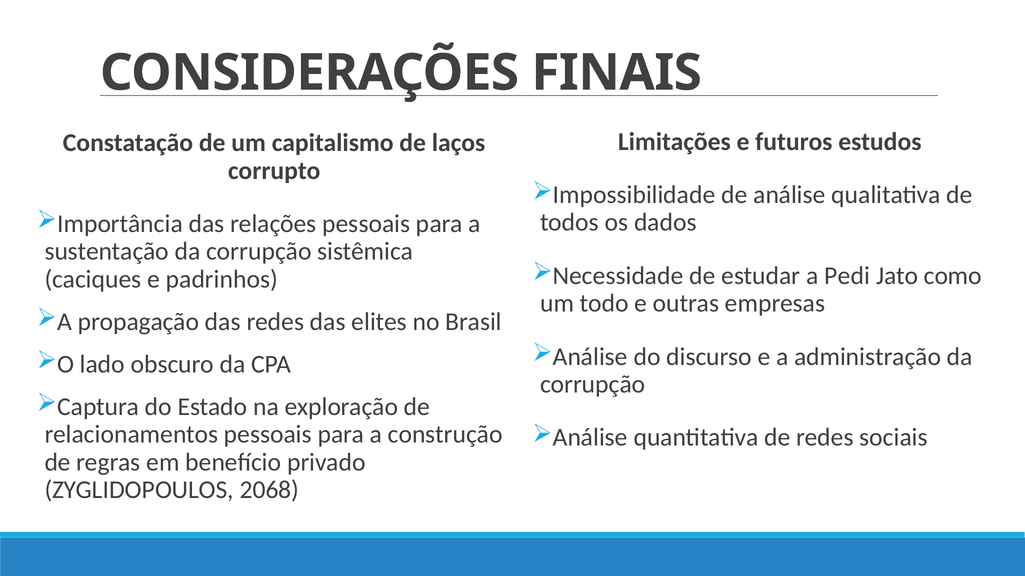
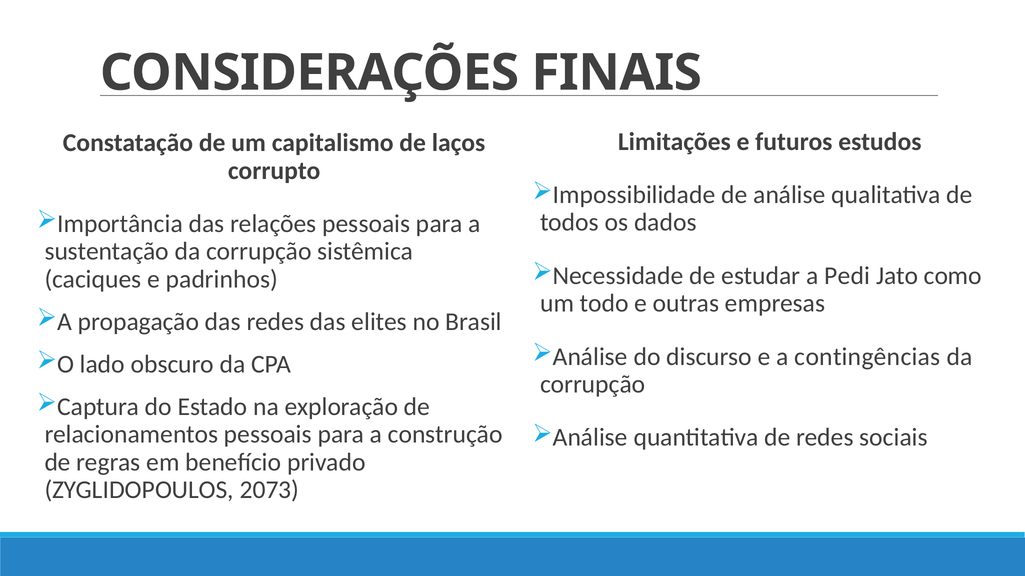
administração: administração -> contingências (867, 357)
2068: 2068 -> 2073 (269, 490)
